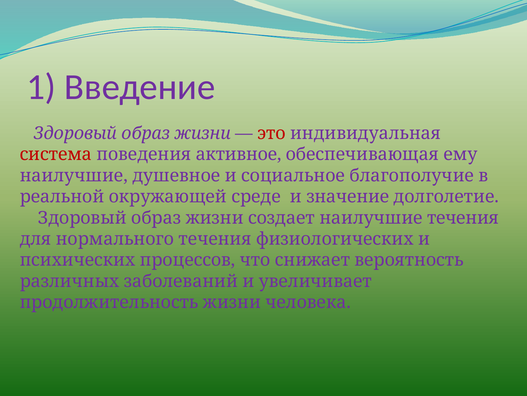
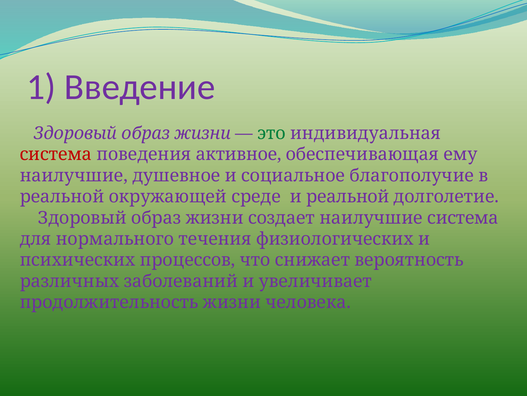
это colour: red -> green (272, 133)
и значение: значение -> реальной (348, 196)
наилучшие течения: течения -> система (463, 217)
